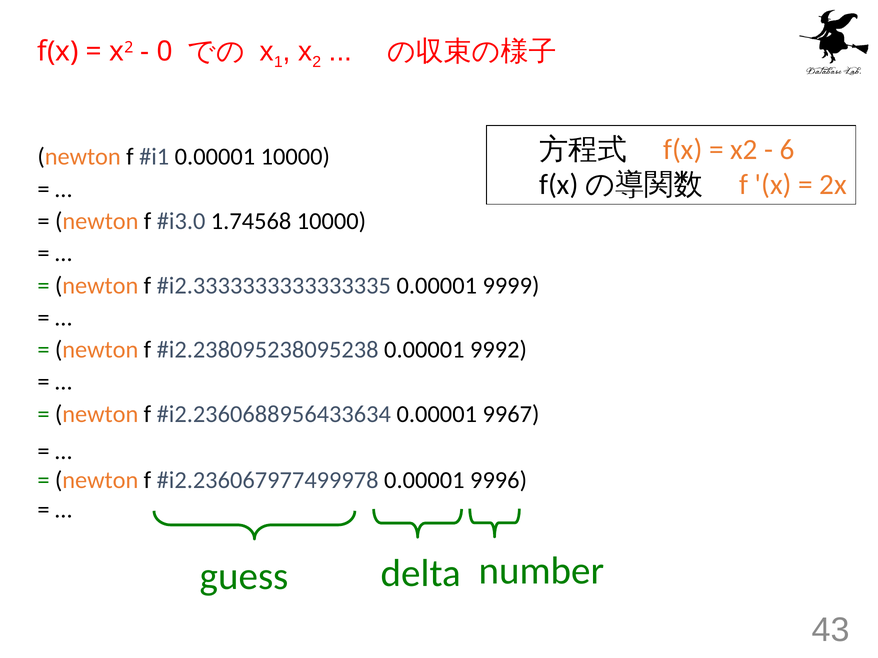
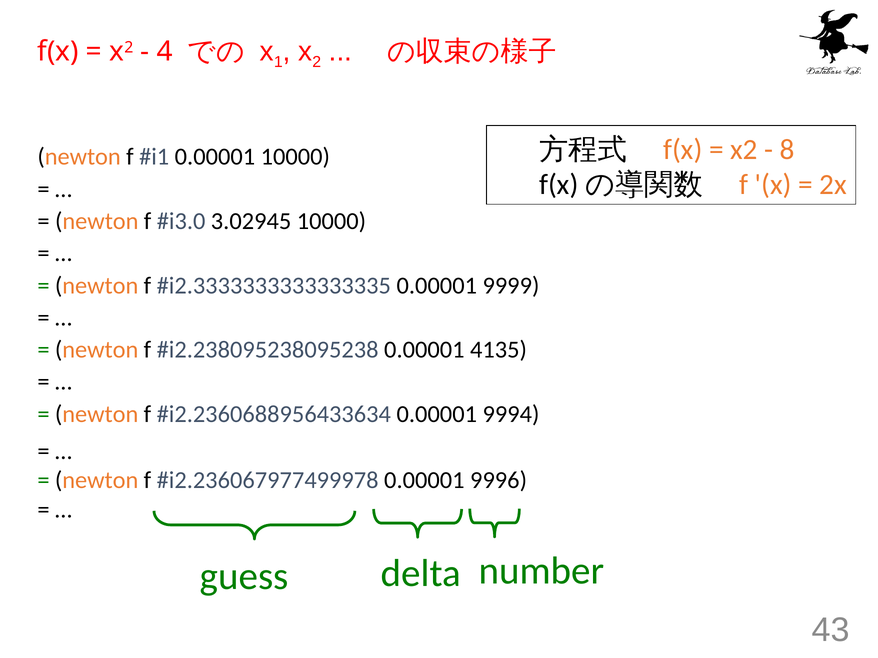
0: 0 -> 4 (165, 51)
6: 6 -> 8 (787, 150)
1.74568: 1.74568 -> 3.02945 (251, 221)
9992: 9992 -> 4135 (499, 350)
9967: 9967 -> 9994 (511, 414)
